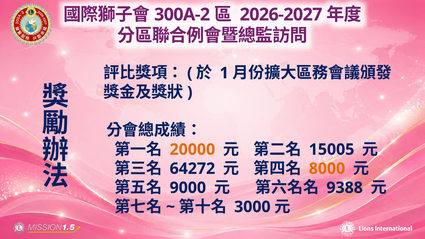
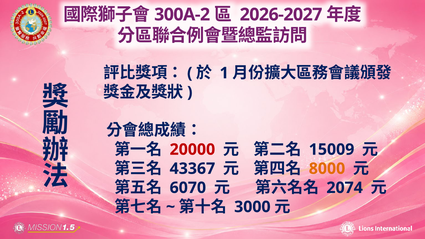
20000 colour: orange -> red (192, 150)
15005: 15005 -> 15009 (332, 150)
64272: 64272 -> 43367 (192, 169)
9000: 9000 -> 6070 (188, 188)
9388: 9388 -> 2074 (345, 188)
